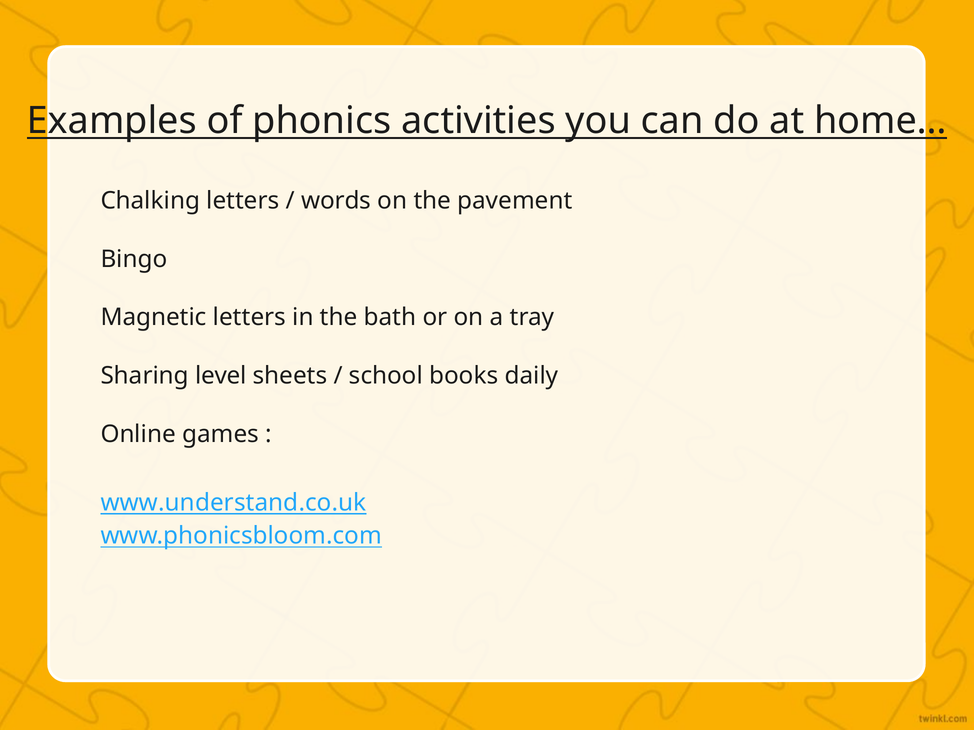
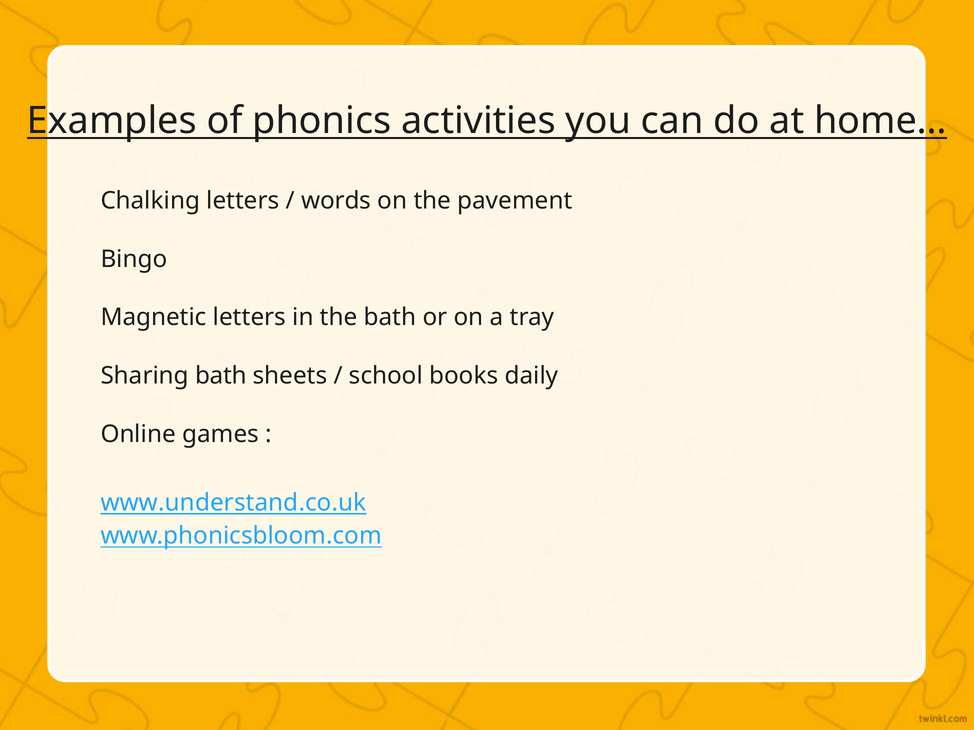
Sharing level: level -> bath (221, 376)
